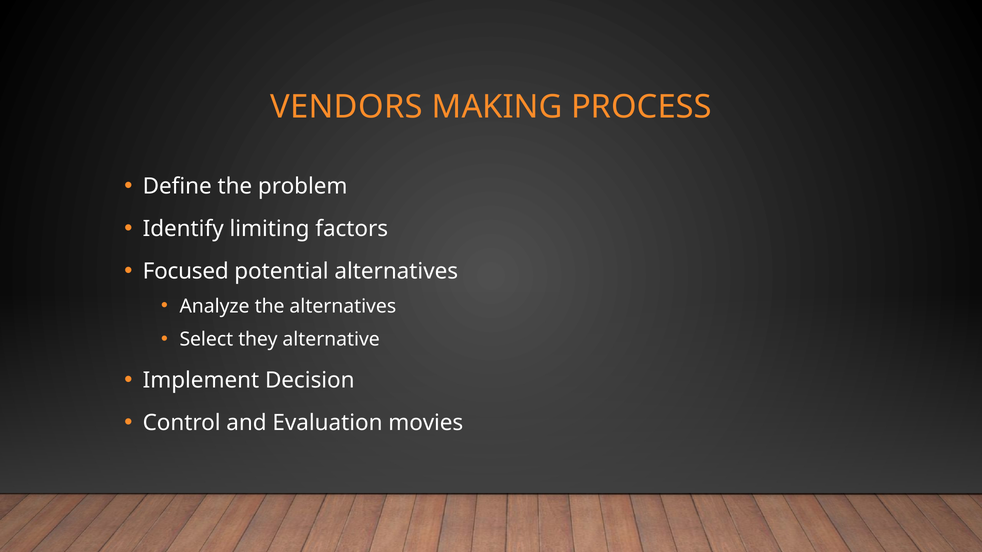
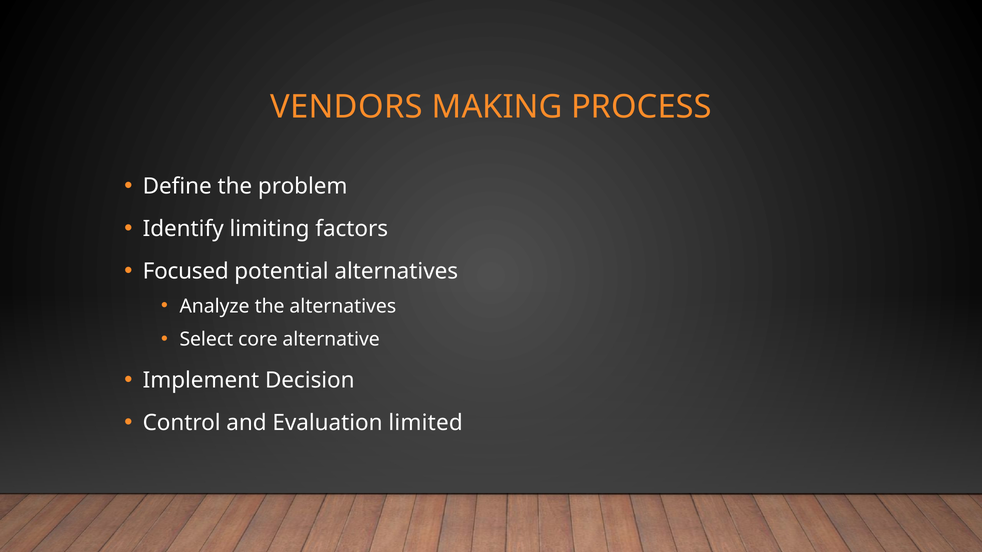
they: they -> core (258, 339)
movies: movies -> limited (426, 423)
